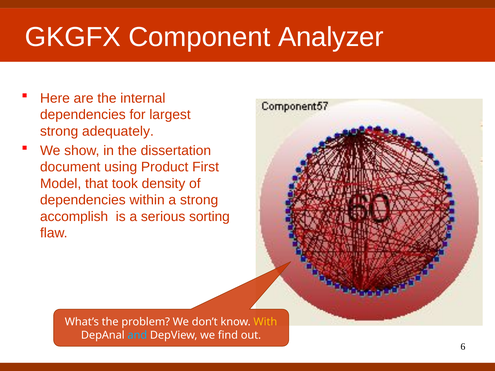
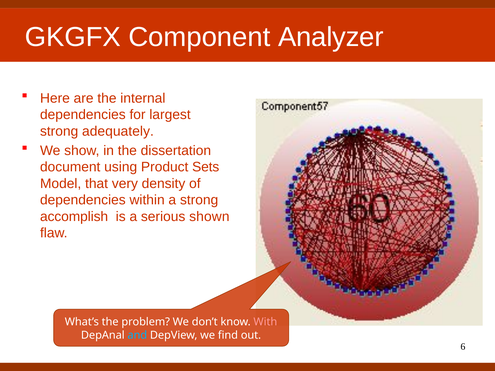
First: First -> Sets (206, 167)
took: took -> very (125, 184)
sorting: sorting -> shown (209, 217)
With colour: yellow -> pink (265, 322)
